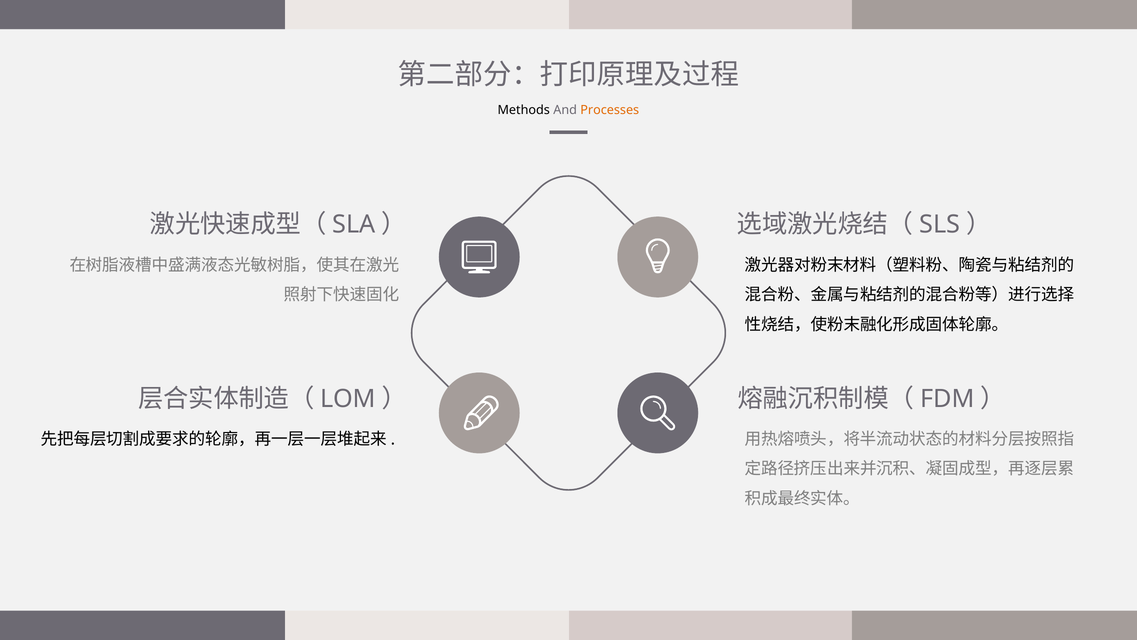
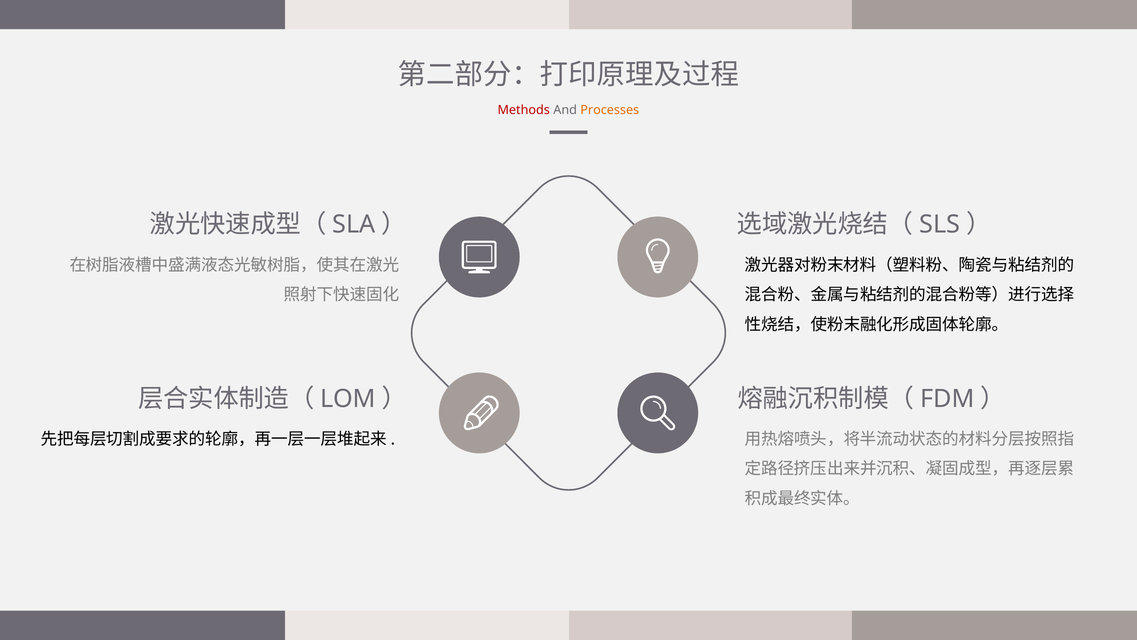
Methods colour: black -> red (524, 110)
